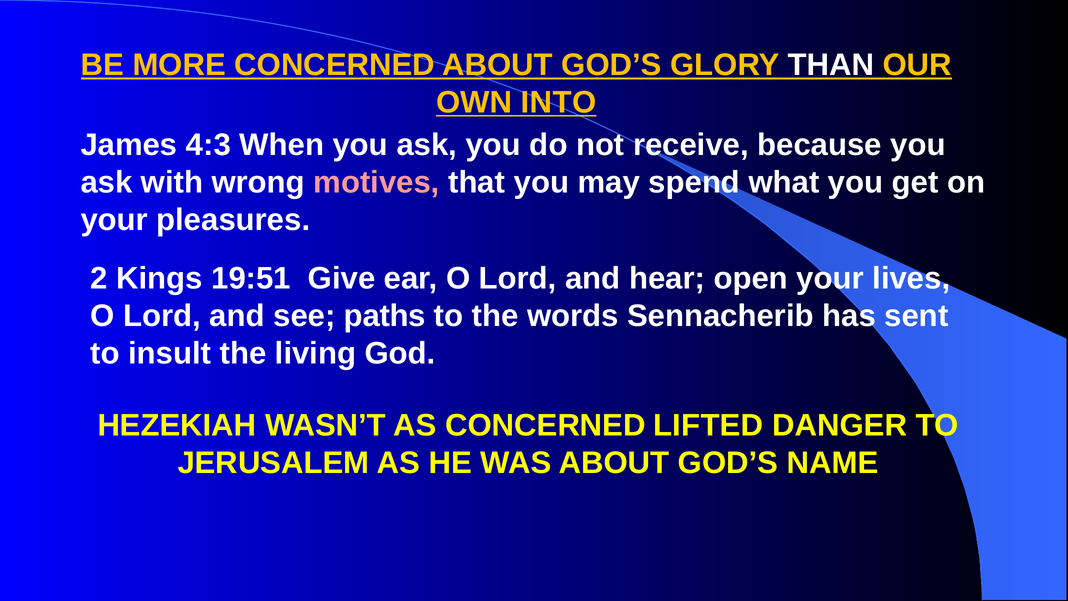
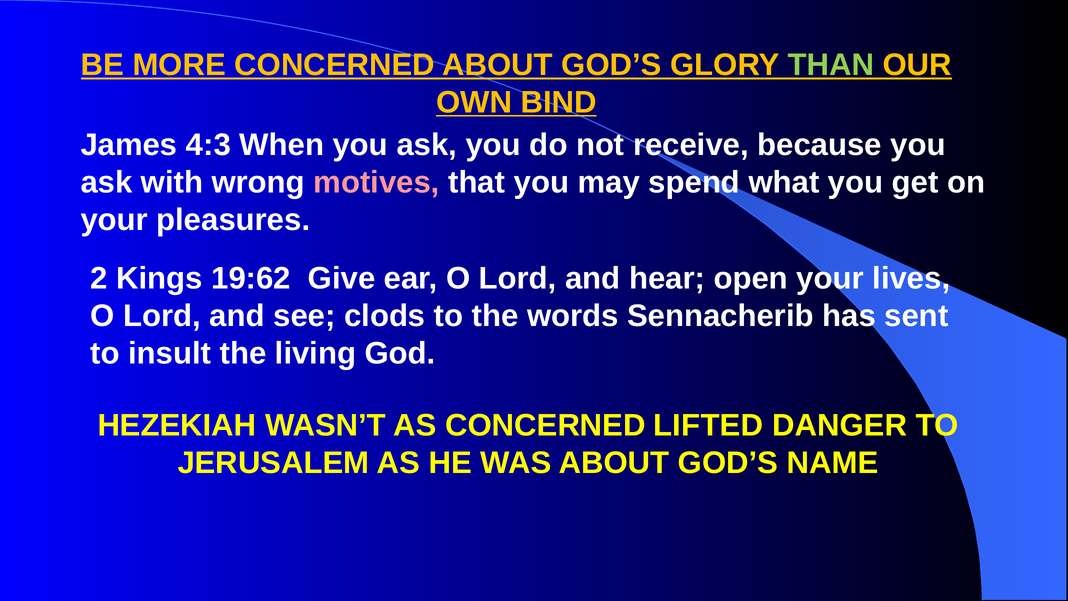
THAN colour: white -> light green (831, 65)
INTO: INTO -> BIND (559, 102)
19:51: 19:51 -> 19:62 (251, 278)
paths: paths -> clods (385, 316)
